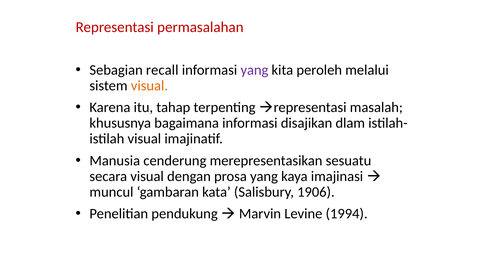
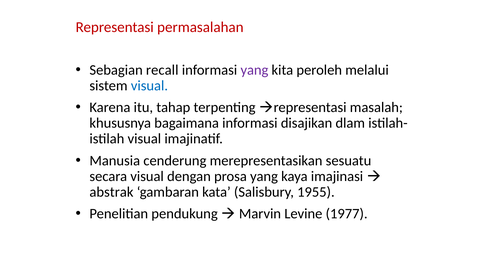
visual colour: orange -> blue (149, 86)
muncul: muncul -> abstrak (111, 192)
1906: 1906 -> 1955 (316, 192)
1994: 1994 -> 1977 (347, 213)
